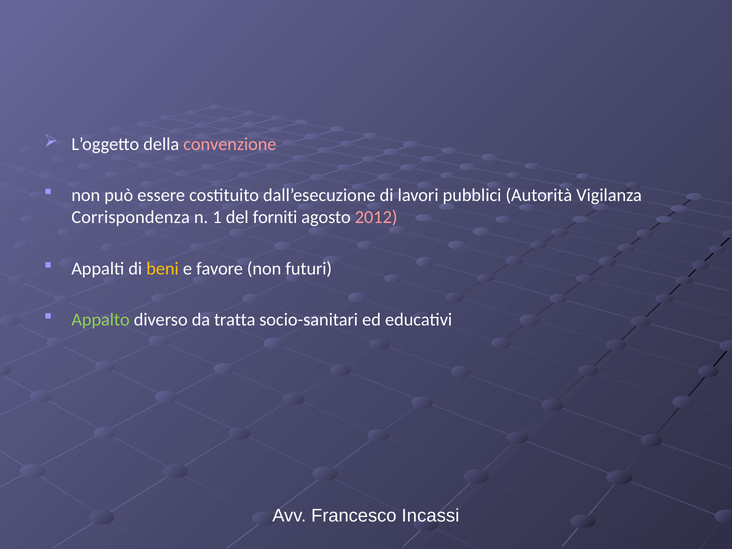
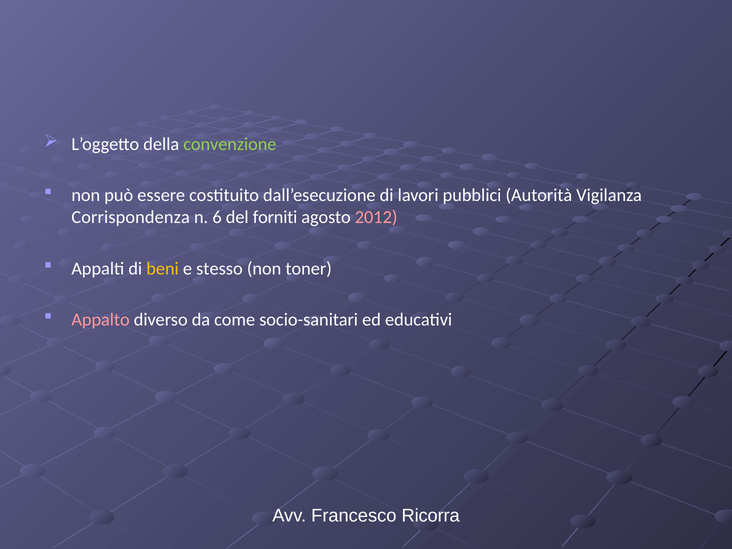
convenzione colour: pink -> light green (230, 144)
1: 1 -> 6 (217, 217)
favore: favore -> stesso (219, 268)
futuri: futuri -> toner (309, 268)
Appalto colour: light green -> pink (101, 320)
tratta: tratta -> come (235, 320)
Incassi: Incassi -> Ricorra (431, 516)
